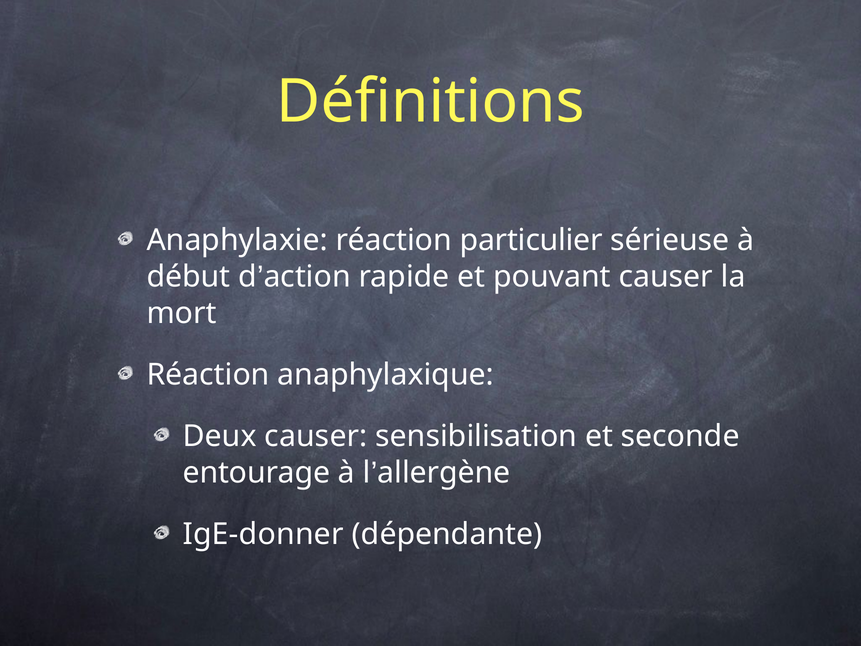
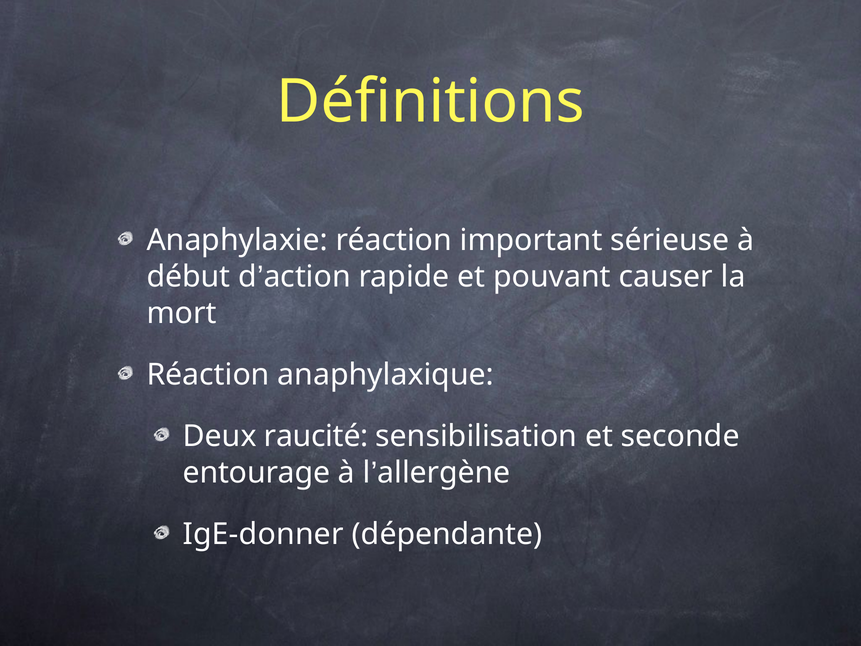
particulier: particulier -> important (531, 240)
Deux causer: causer -> raucité (316, 436)
